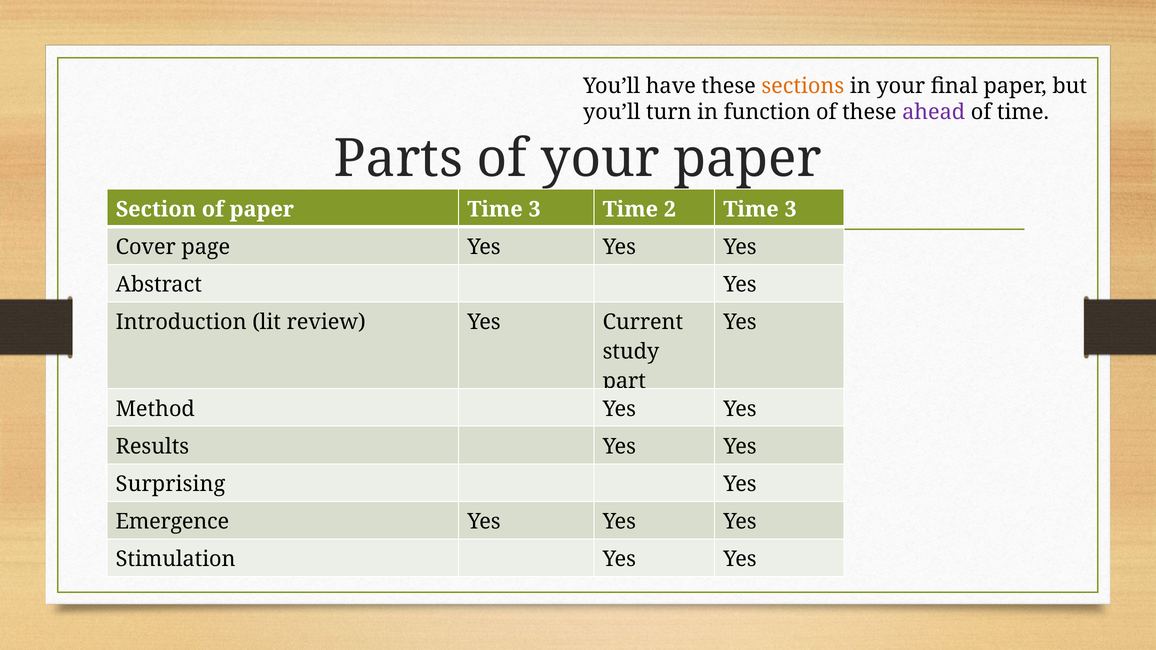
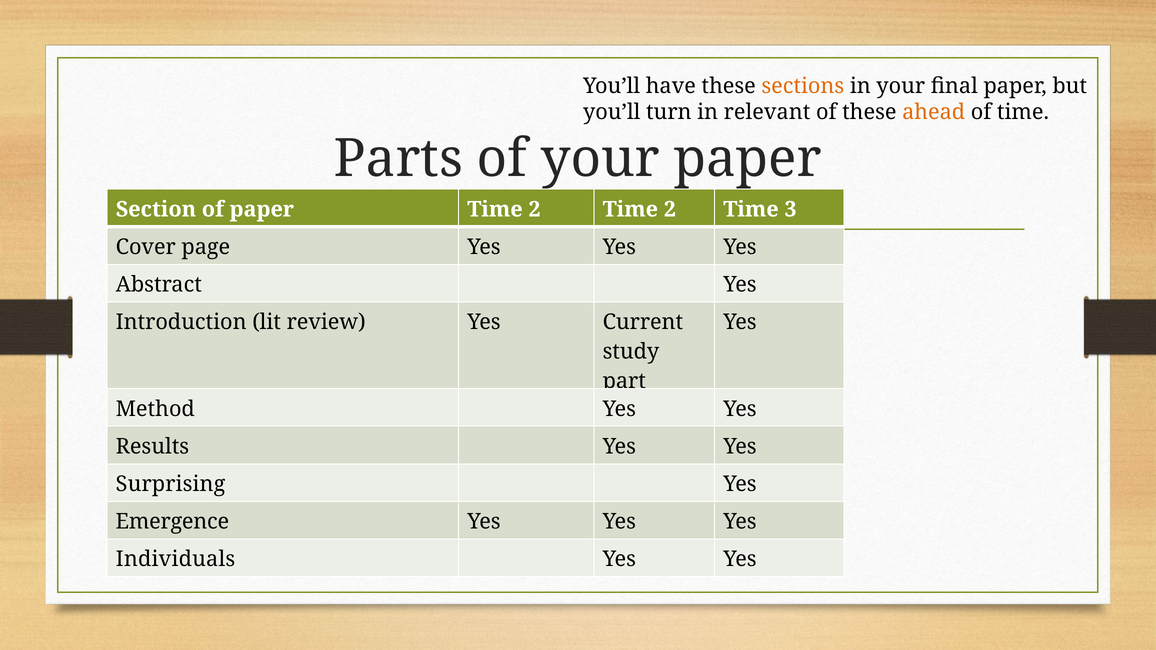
function: function -> relevant (767, 112)
ahead colour: purple -> orange (934, 112)
paper Time 3: 3 -> 2 (534, 209)
Stimulation: Stimulation -> Individuals (175, 559)
